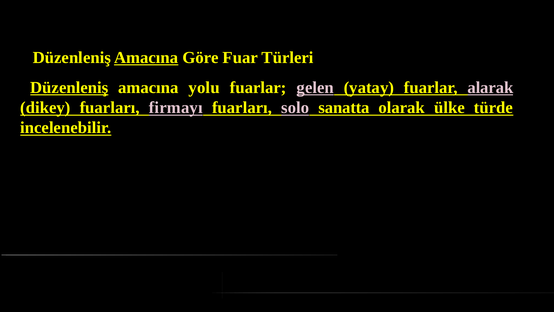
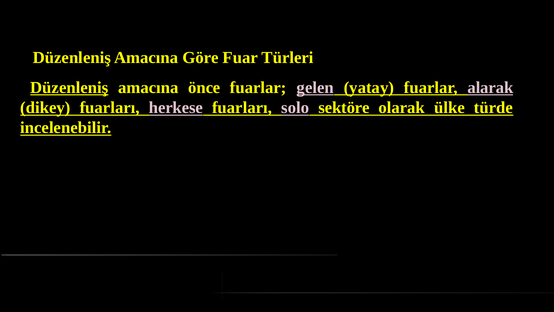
Amacına underline: present -> none (146, 57)
yolu: yolu -> önce (204, 87)
firmayı: firmayı -> herkese (176, 108)
sanatta: sanatta -> sektöre (344, 108)
